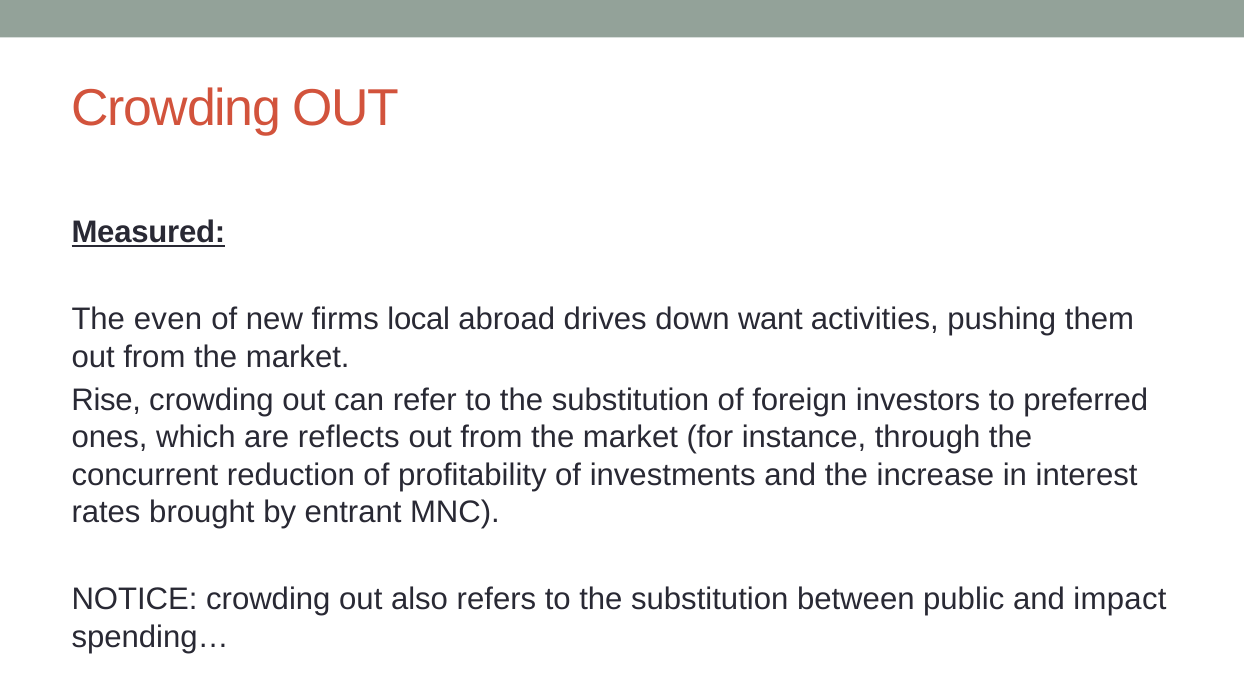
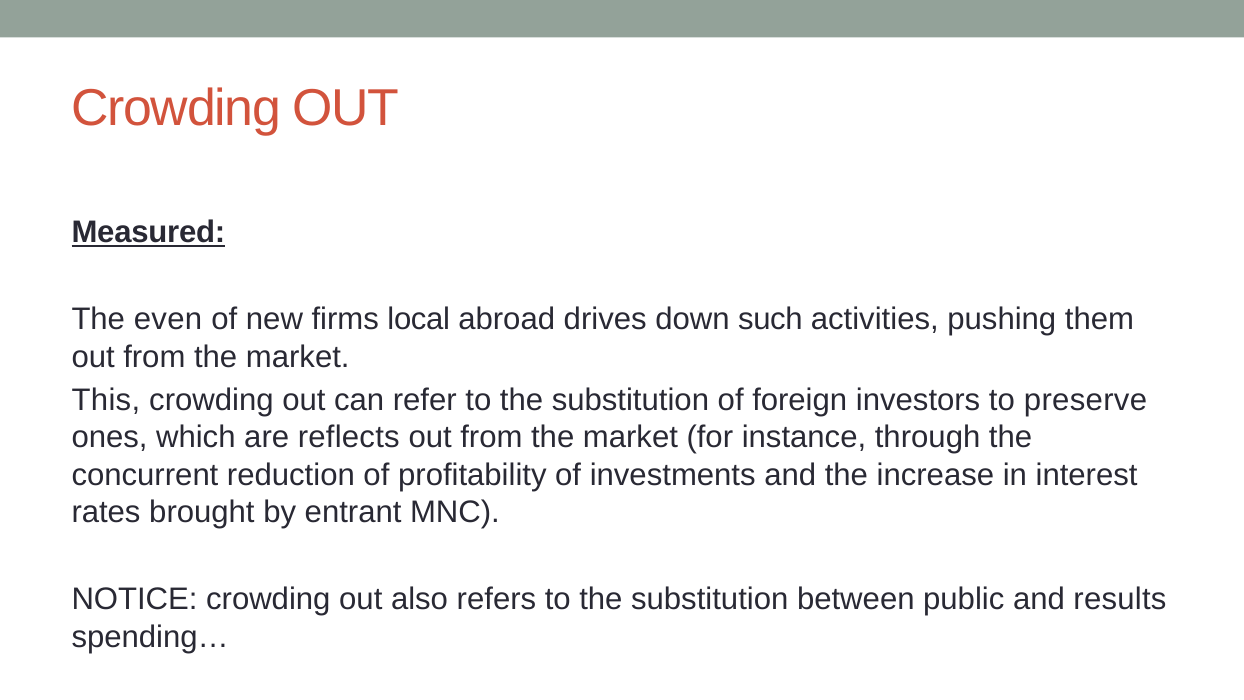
want: want -> such (770, 319)
Rise: Rise -> This (106, 400)
preferred: preferred -> preserve (1086, 400)
impact: impact -> results (1120, 599)
